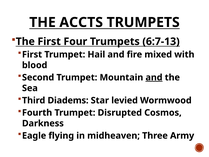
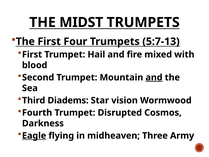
ACCTS: ACCTS -> MIDST (81, 22)
6:7-13: 6:7-13 -> 5:7-13 (161, 41)
levied: levied -> vision (125, 100)
Eagle underline: none -> present (34, 135)
